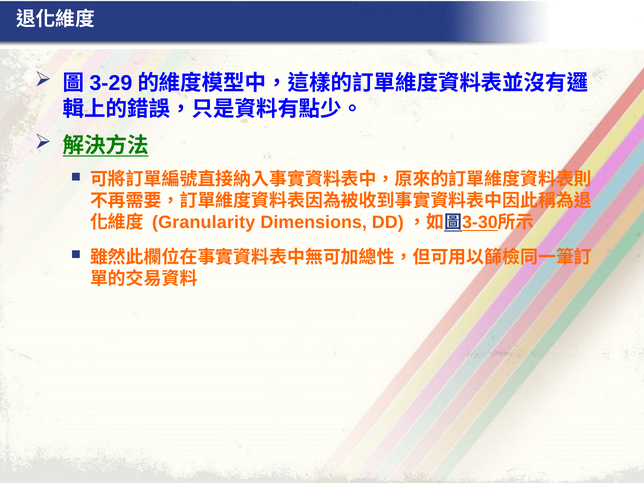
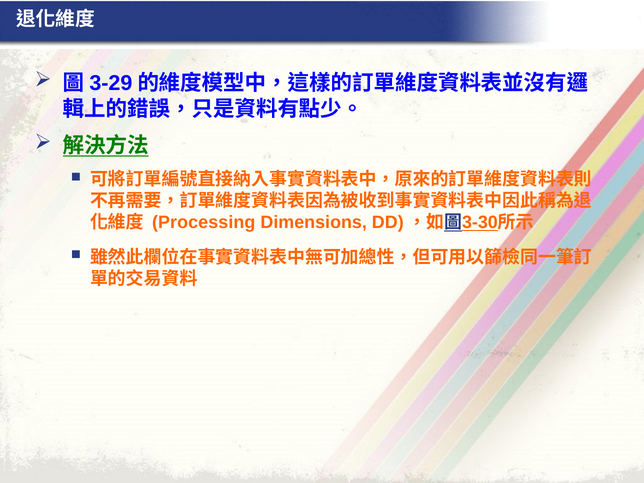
Granularity: Granularity -> Processing (204, 223)
